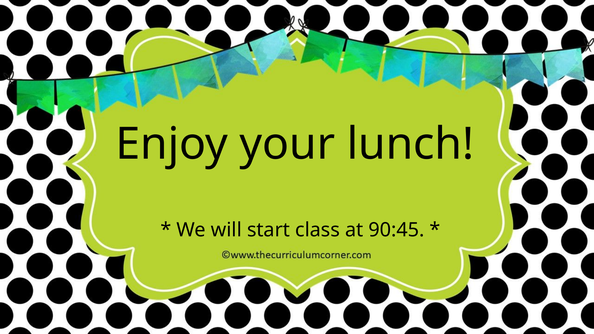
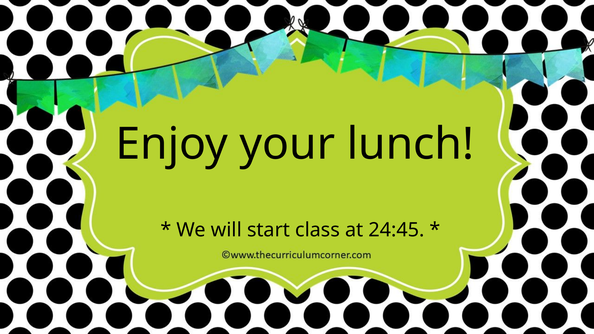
90:45: 90:45 -> 24:45 (396, 230)
